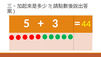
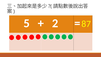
3: 3 -> 2 (55, 23)
44: 44 -> 87 (86, 24)
